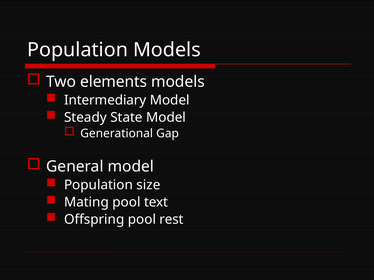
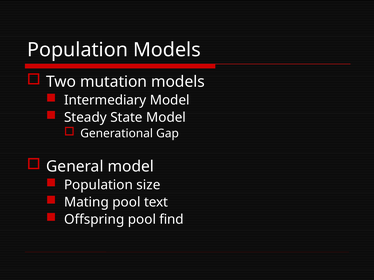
elements: elements -> mutation (114, 82)
rest: rest -> find (172, 220)
